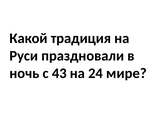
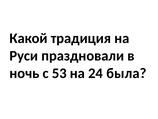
43: 43 -> 53 (59, 73)
мире: мире -> была (126, 73)
